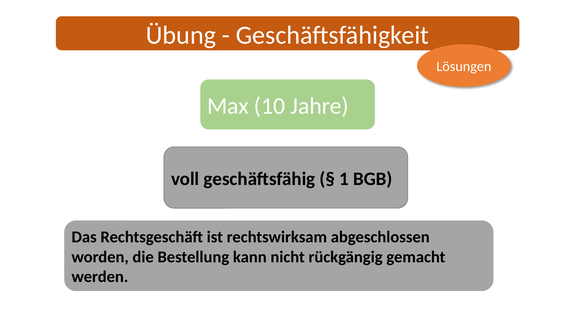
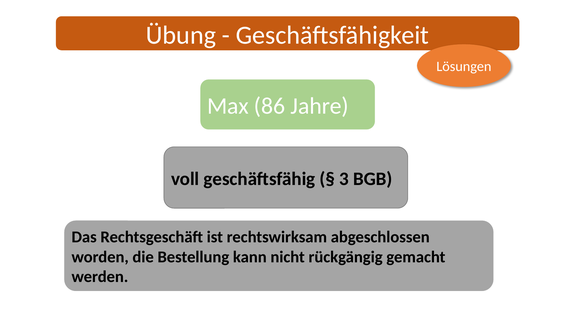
10: 10 -> 86 (270, 106)
1: 1 -> 3 (344, 179)
